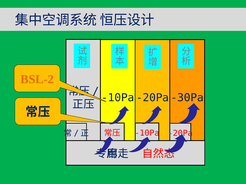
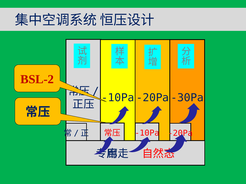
BSL-2 colour: orange -> red (37, 79)
